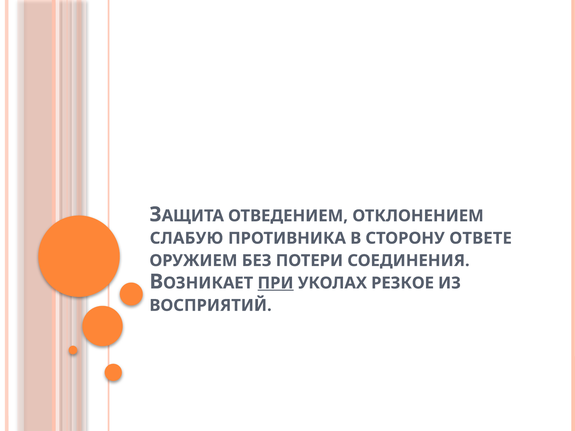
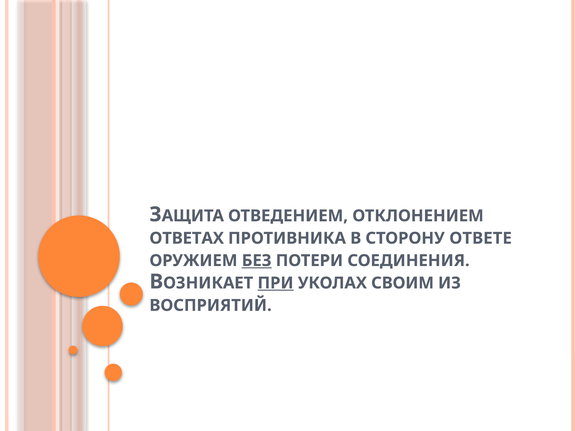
СЛАБУЮ: СЛАБУЮ -> ОТВЕТАХ (187, 238)
БЕЗ underline: none -> present (257, 261)
РЕЗКОЕ: РЕЗКОЕ -> СВОИМ (403, 283)
